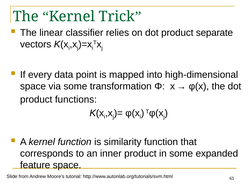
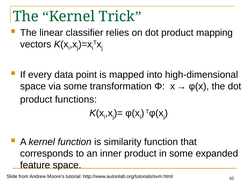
separate: separate -> mapping (214, 33)
